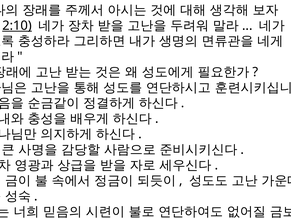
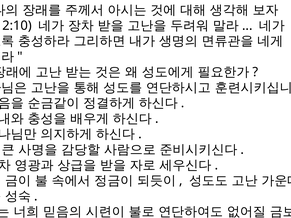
2:10 underline: present -> none (17, 26)
